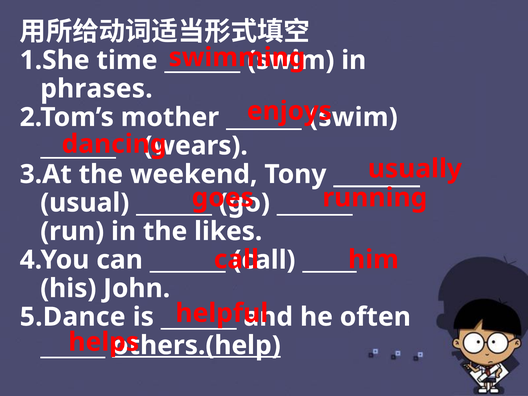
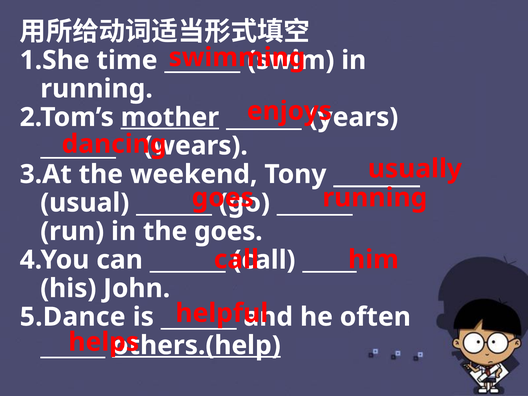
phrases: phrases -> running (97, 89)
mother underline: none -> present (170, 117)
swim: swim -> years (353, 117)
the likes: likes -> goes (228, 231)
